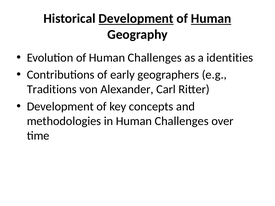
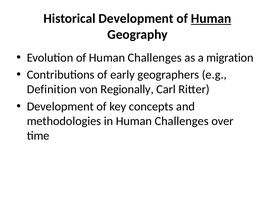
Development underline: present -> none (136, 19)
identities: identities -> migration (230, 58)
Traditions: Traditions -> Definition (52, 89)
Alexander: Alexander -> Regionally (127, 89)
